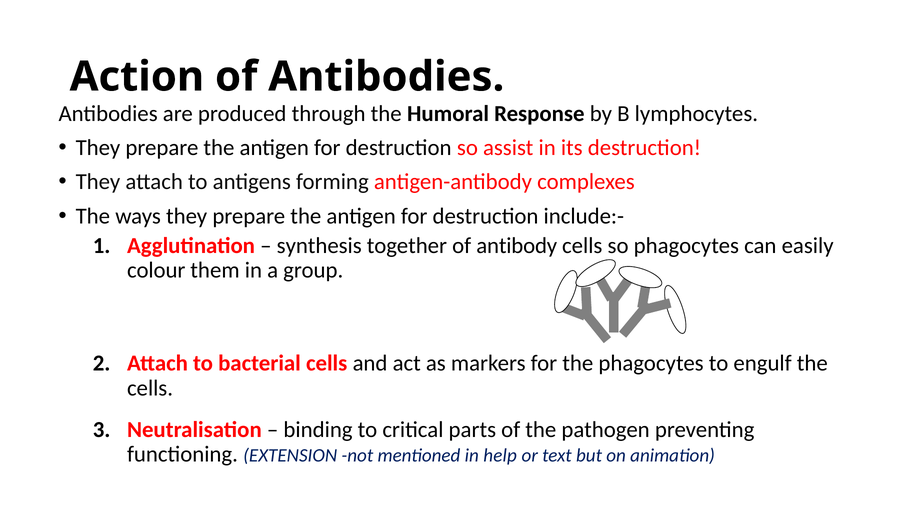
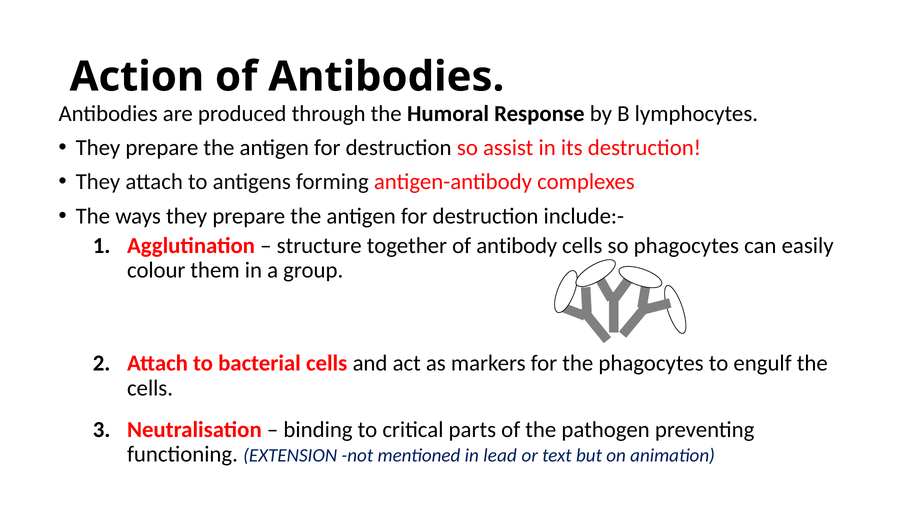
synthesis: synthesis -> structure (319, 245)
help: help -> lead (500, 455)
